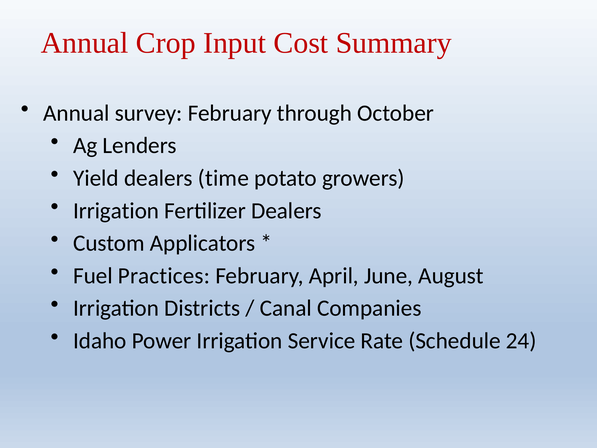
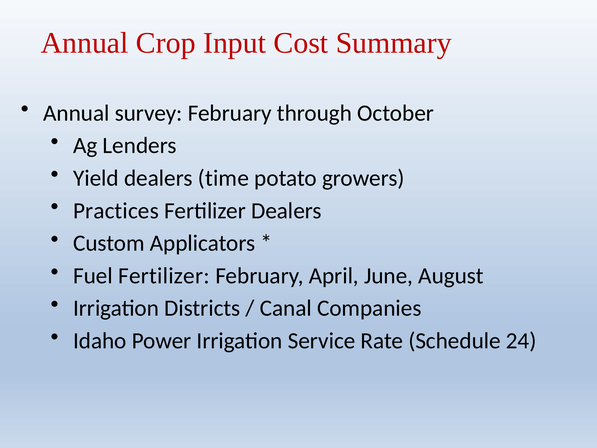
Irrigation: Irrigation -> Practices (116, 211)
Fuel Practices: Practices -> Fertilizer (164, 276)
